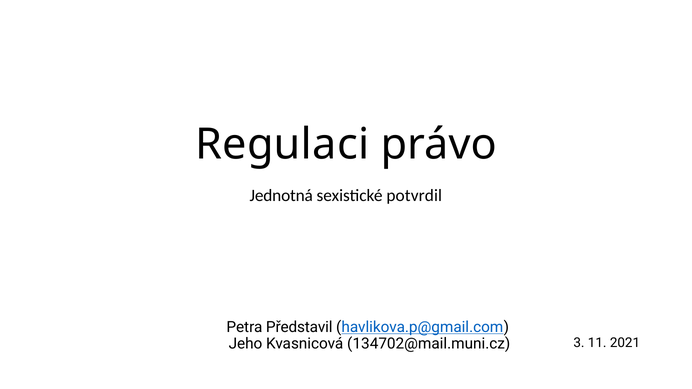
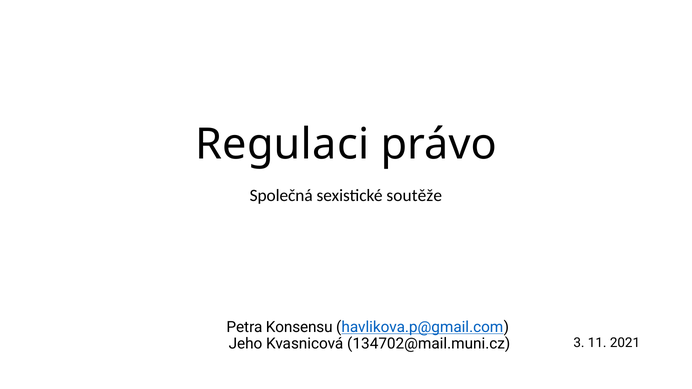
Jednotná: Jednotná -> Společná (281, 196)
potvrdil: potvrdil -> soutěže (414, 196)
Představil: Představil -> Konsensu (299, 327)
